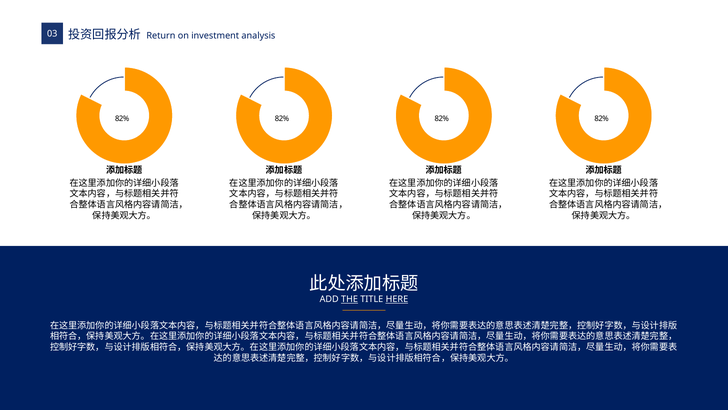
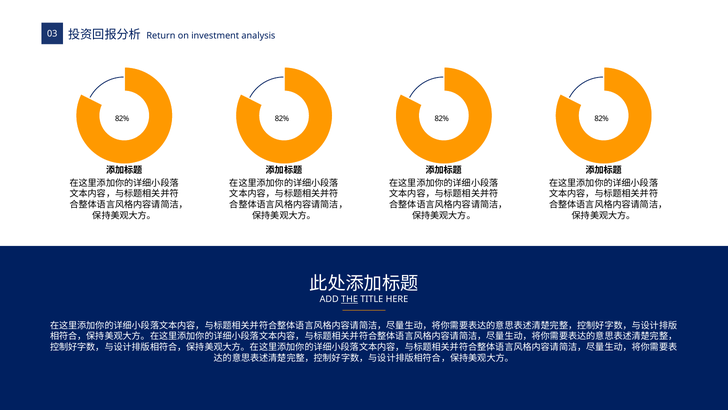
HERE underline: present -> none (397, 299)
